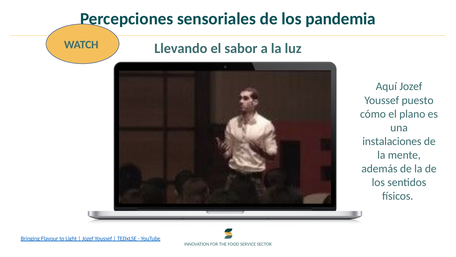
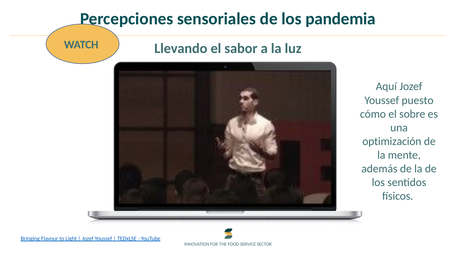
plano: plano -> sobre (412, 114)
instalaciones: instalaciones -> optimización (392, 141)
